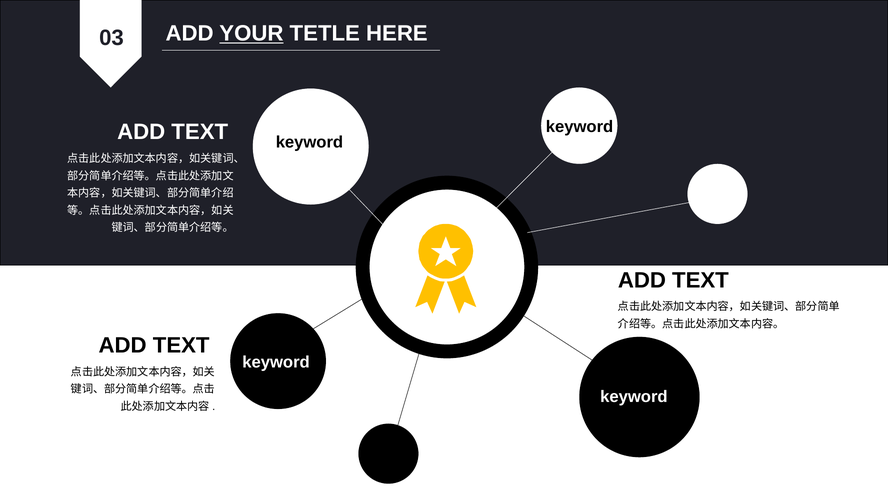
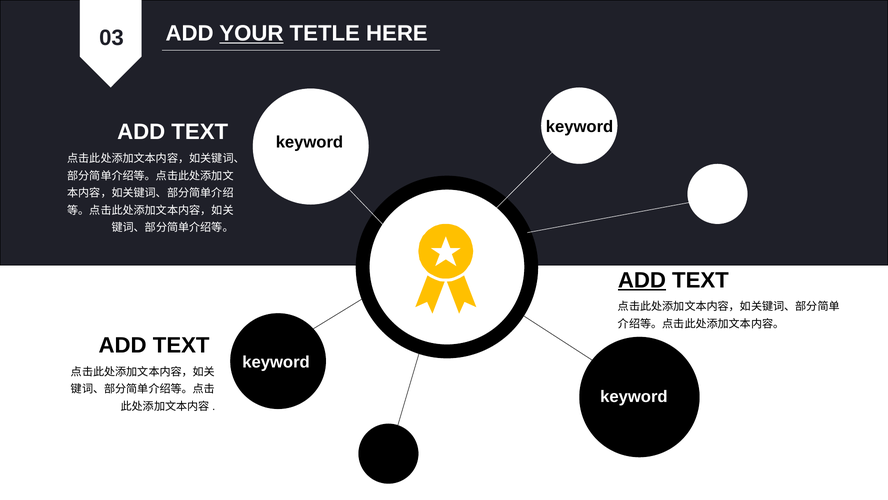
ADD underline: none -> present (642, 280)
